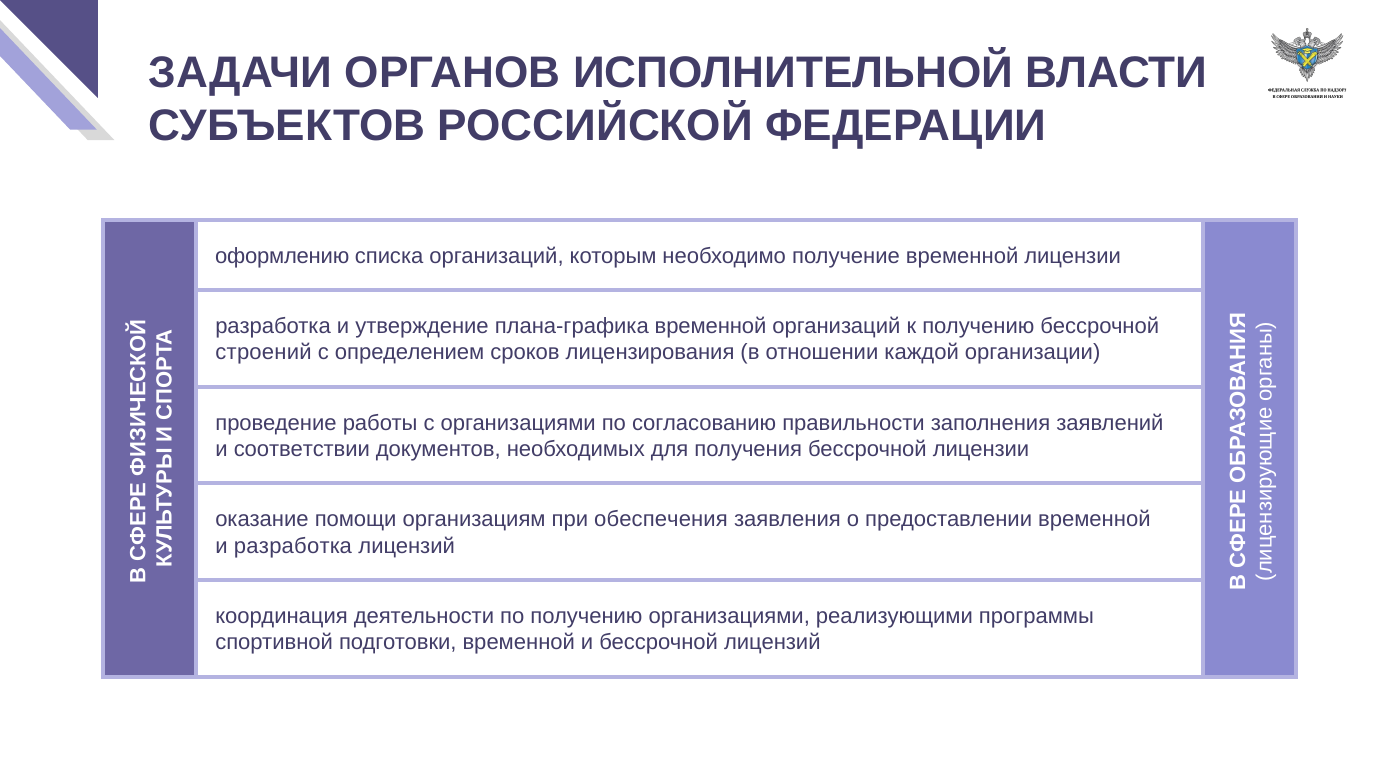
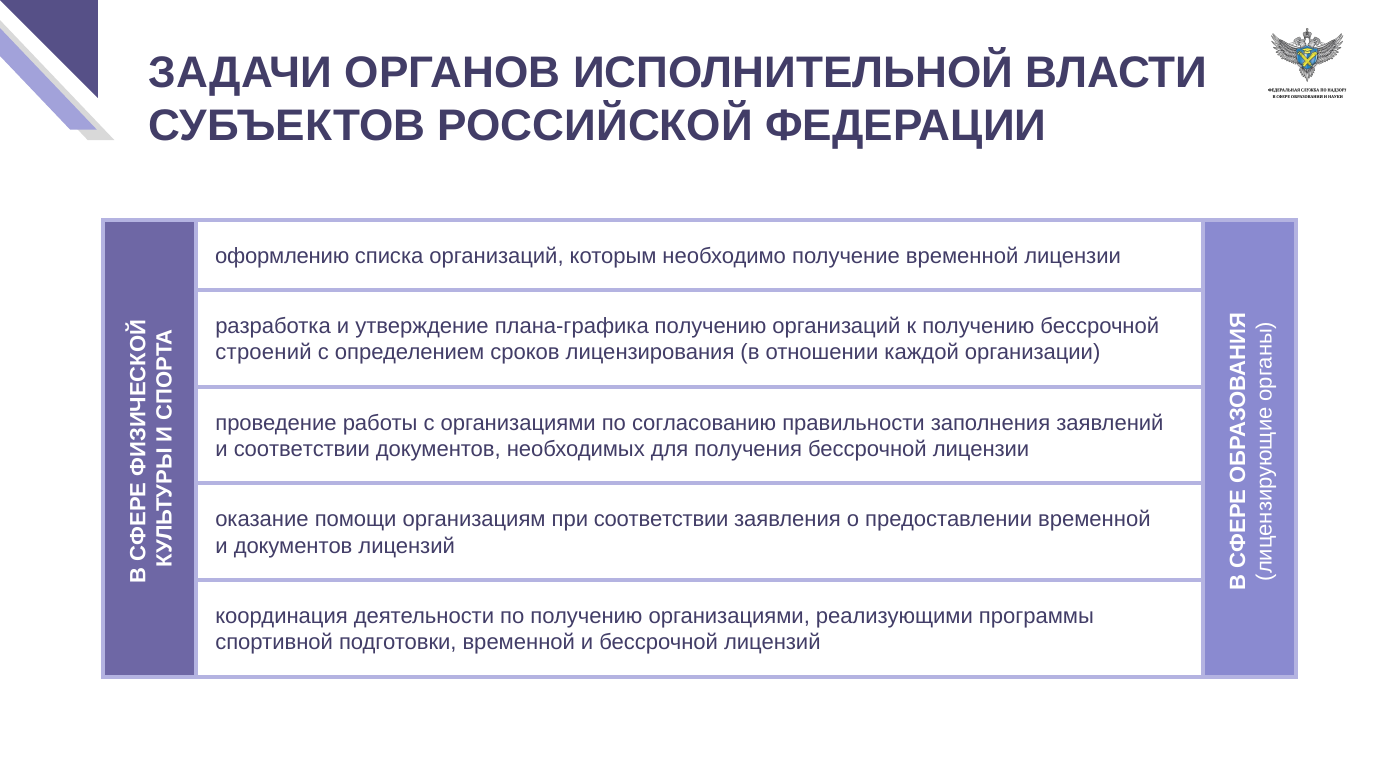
плана-графика временной: временной -> получению (711, 326)
при обеспечения: обеспечения -> соответствии (661, 520)
и разработка: разработка -> документов (293, 546)
